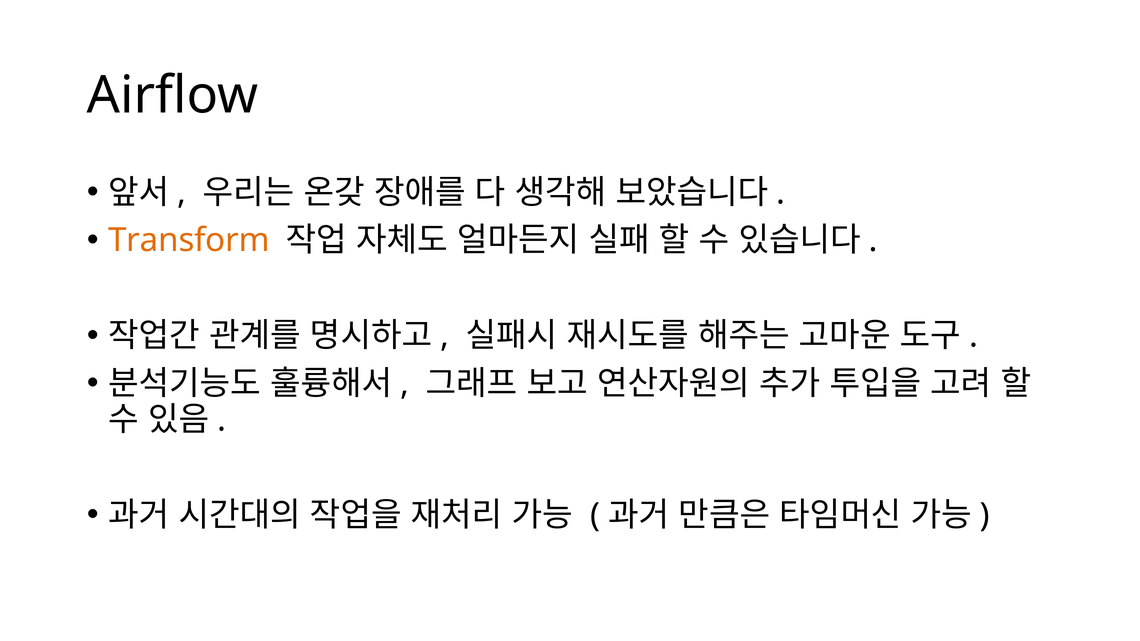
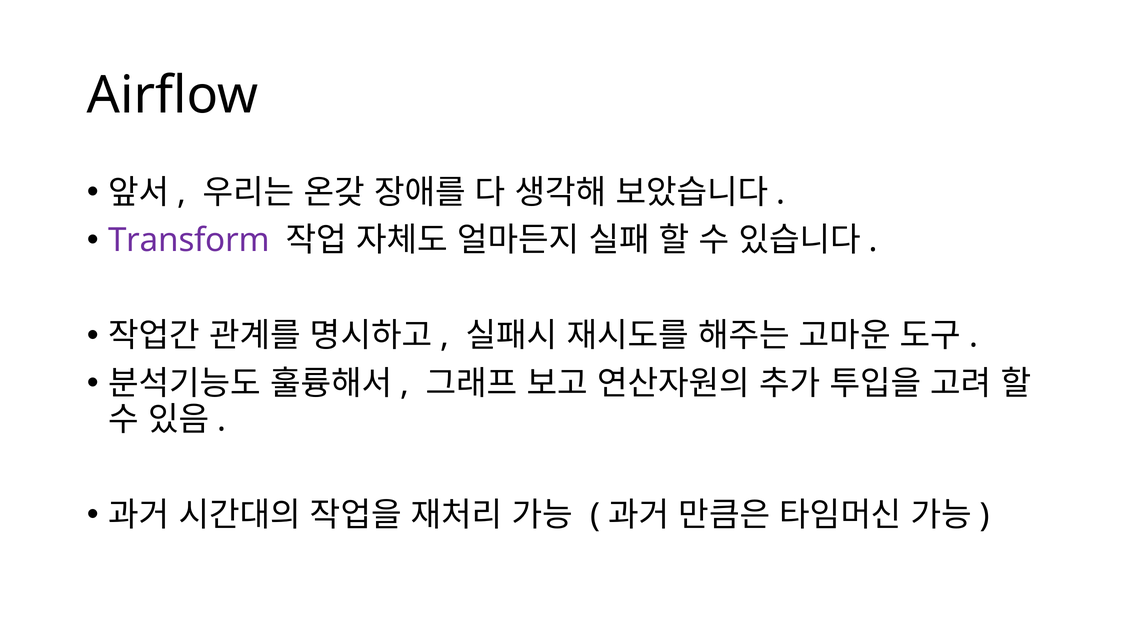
Transform colour: orange -> purple (189, 241)
